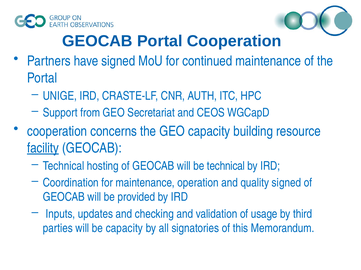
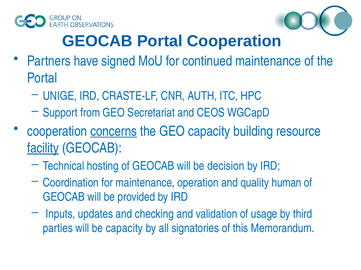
concerns underline: none -> present (114, 132)
be technical: technical -> decision (226, 166)
quality signed: signed -> human (287, 183)
